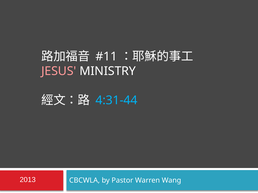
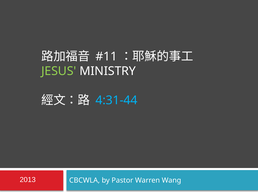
JESUS colour: pink -> light green (59, 71)
